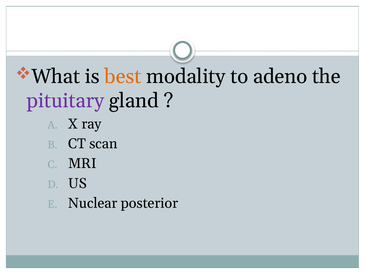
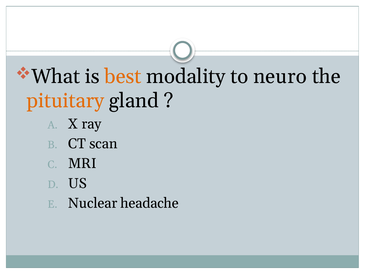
adeno: adeno -> neuro (280, 76)
pituitary colour: purple -> orange (65, 101)
posterior: posterior -> headache (150, 203)
